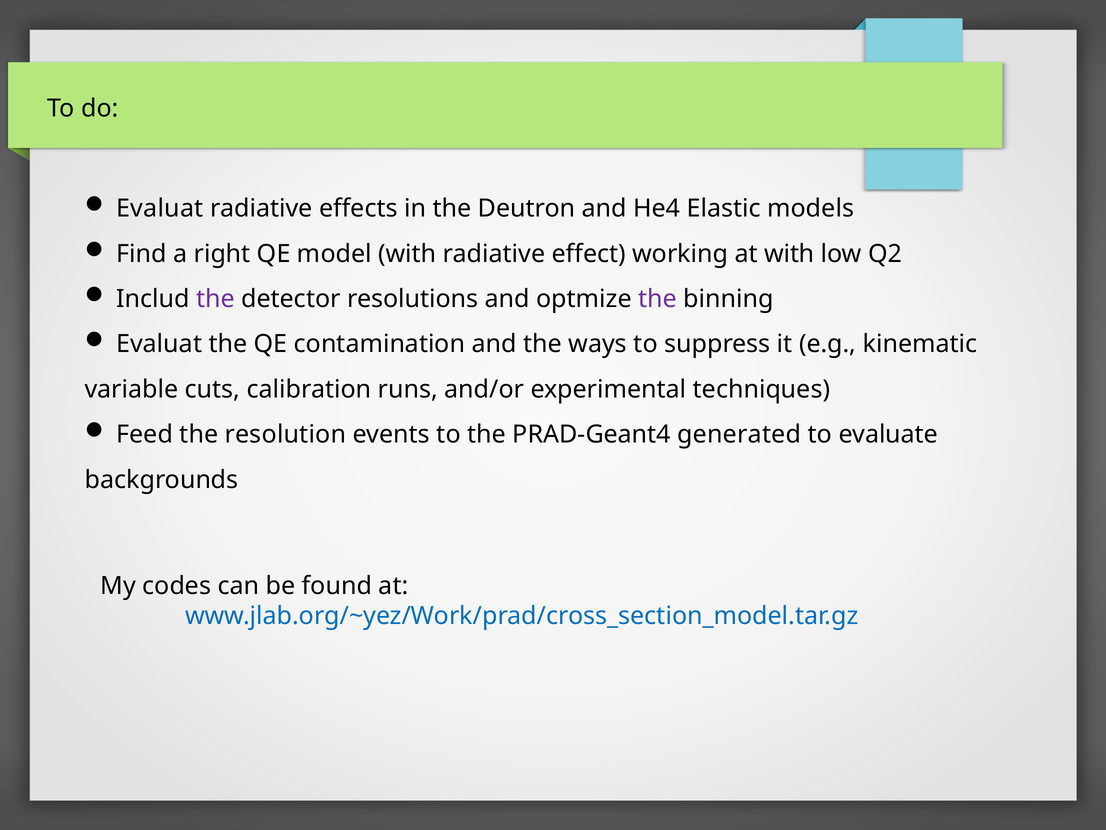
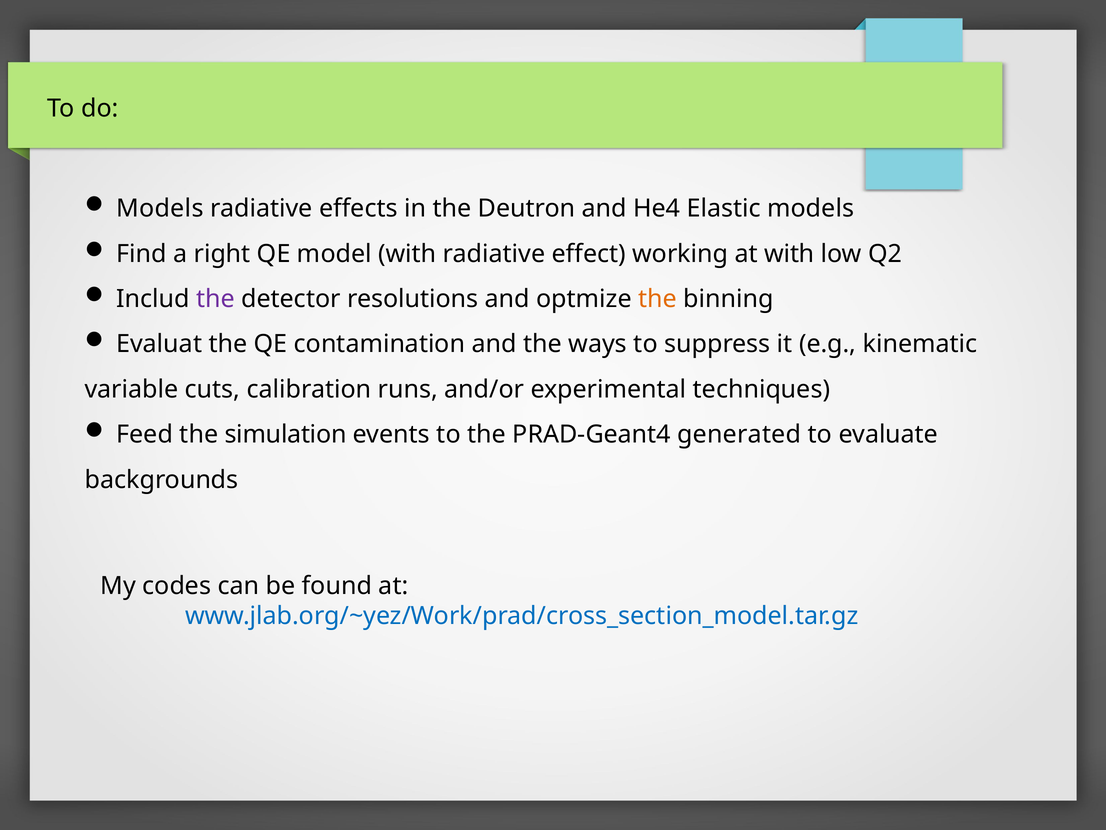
Evaluat: Evaluat -> Models (160, 209)
the colour: purple -> orange (658, 299)
resolution: resolution -> simulation (286, 434)
